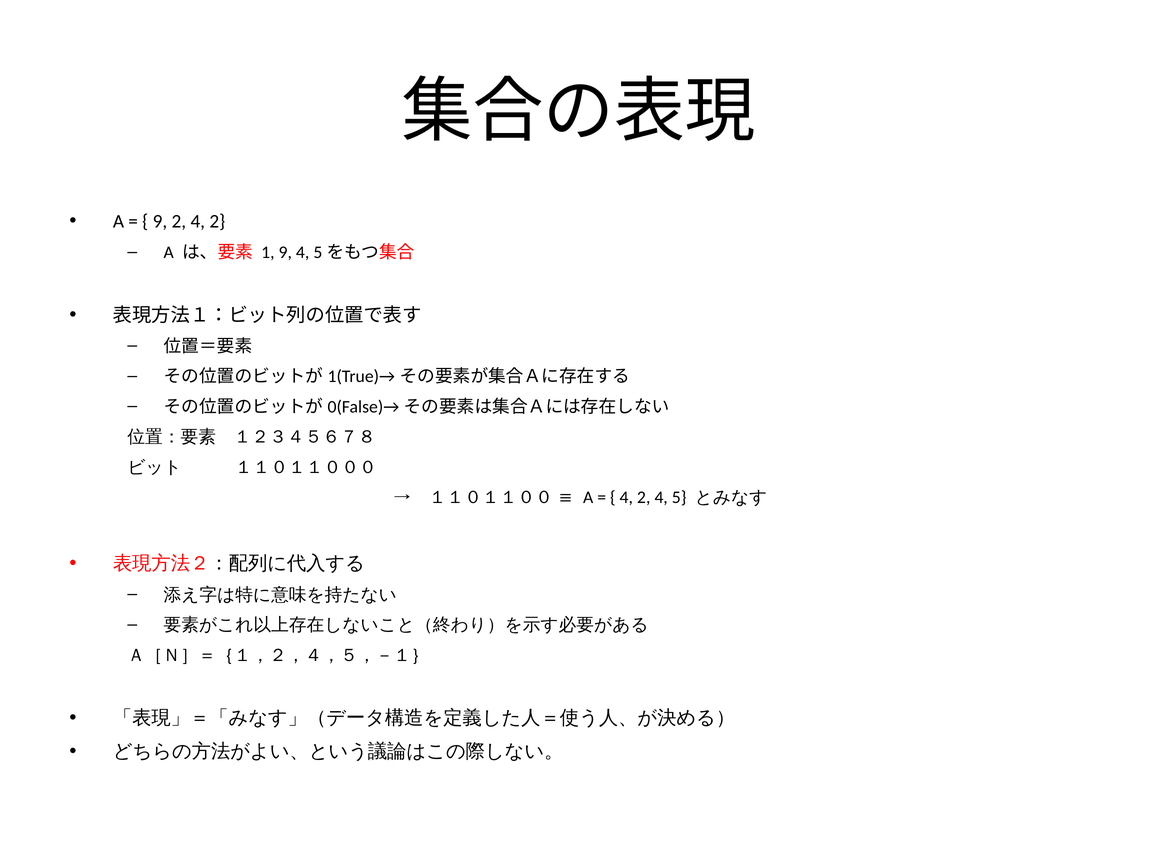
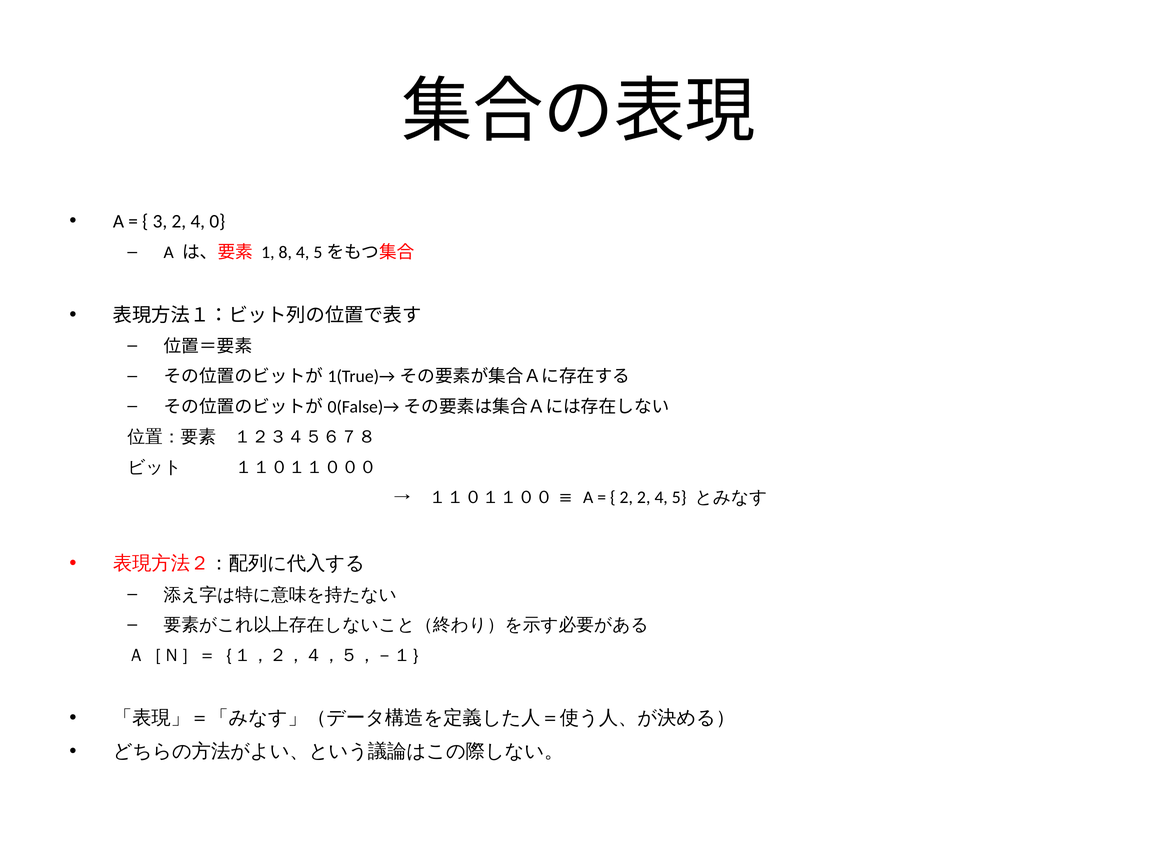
9: 9 -> 3 (160, 221)
2 4 2: 2 -> 0 (217, 221)
1 9: 9 -> 8 (285, 252)
4: 4 -> 2 (626, 498)
